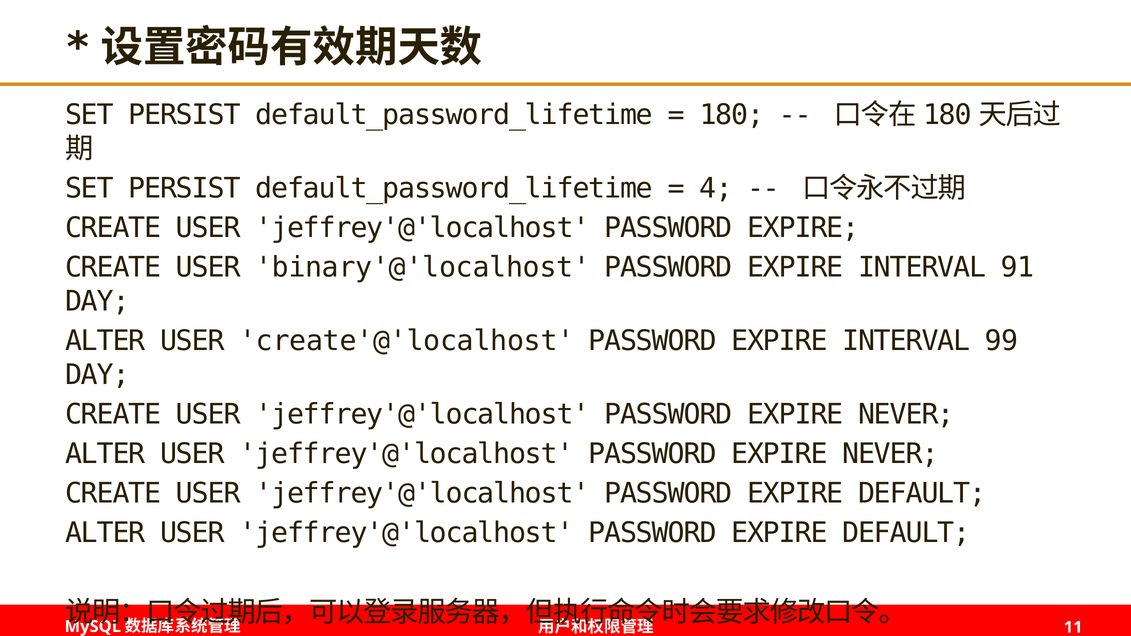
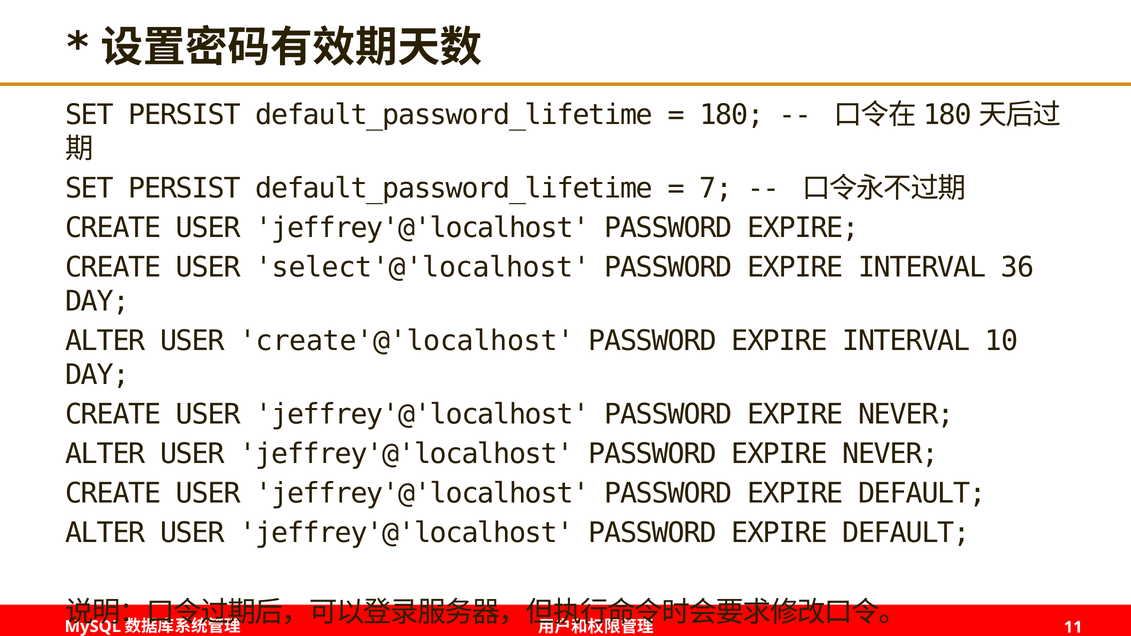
4: 4 -> 7 (716, 188)
binary'@'localhost: binary'@'localhost -> select'@'localhost (423, 267)
91: 91 -> 36 (1018, 267)
99: 99 -> 10 (1002, 341)
